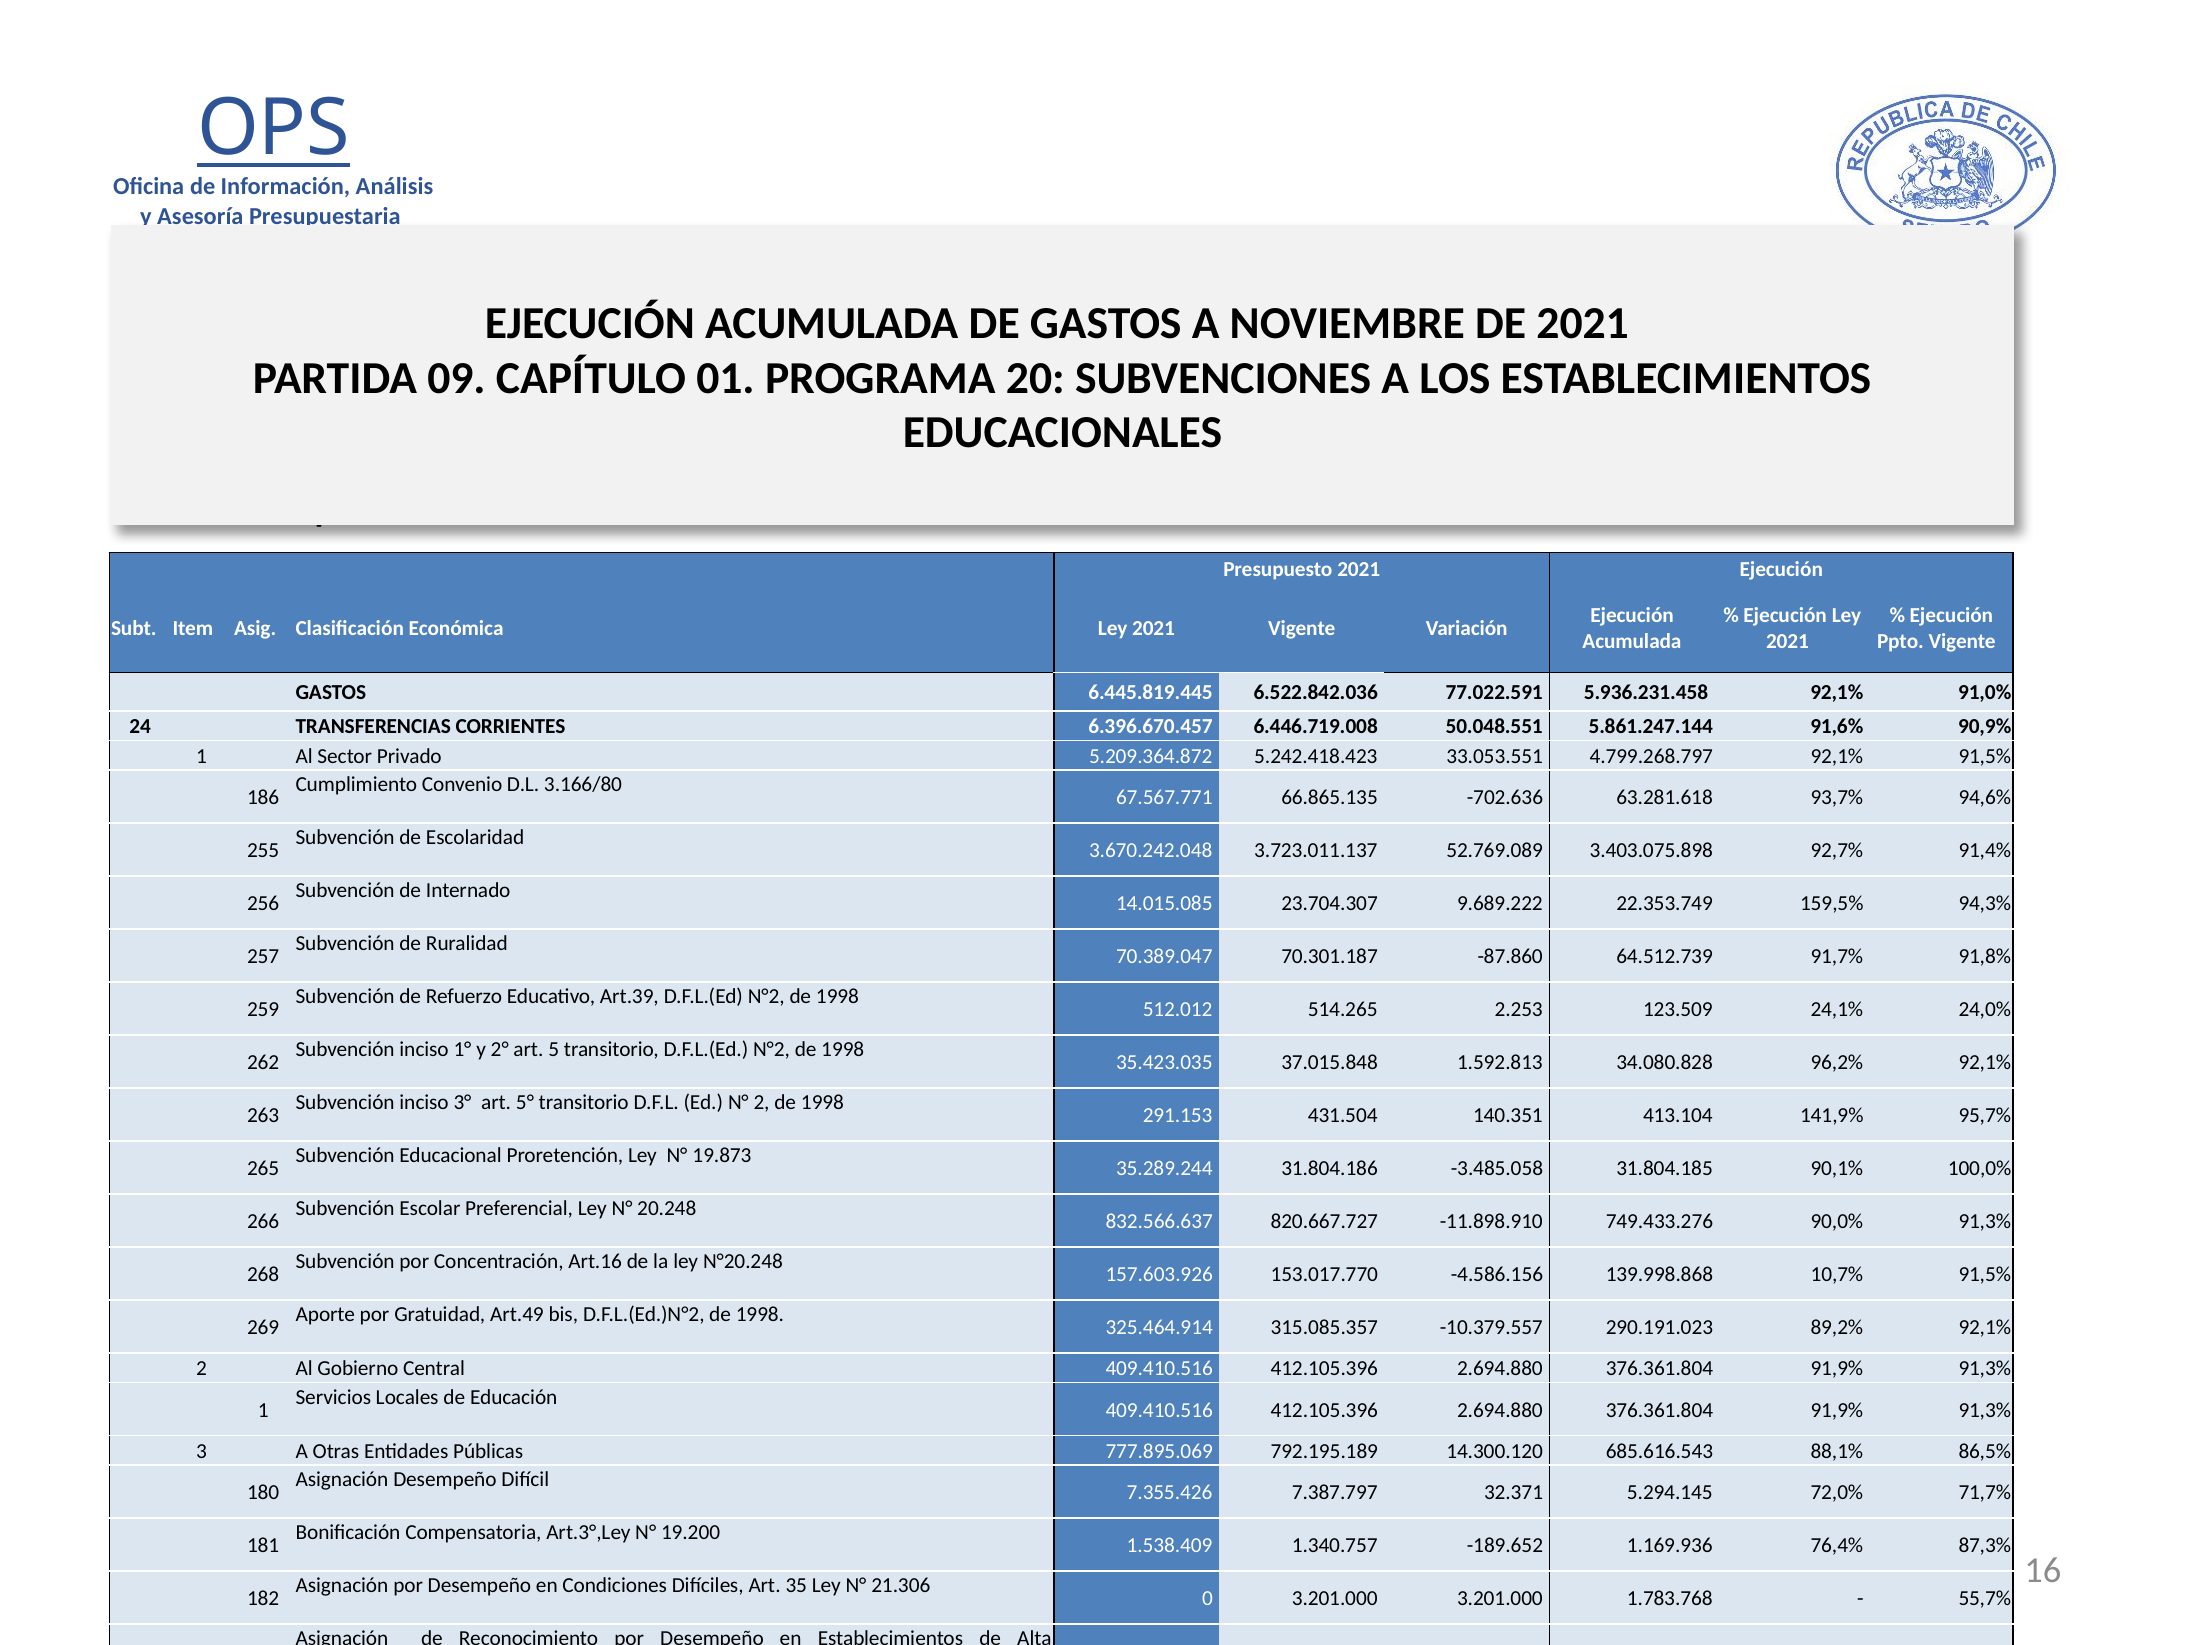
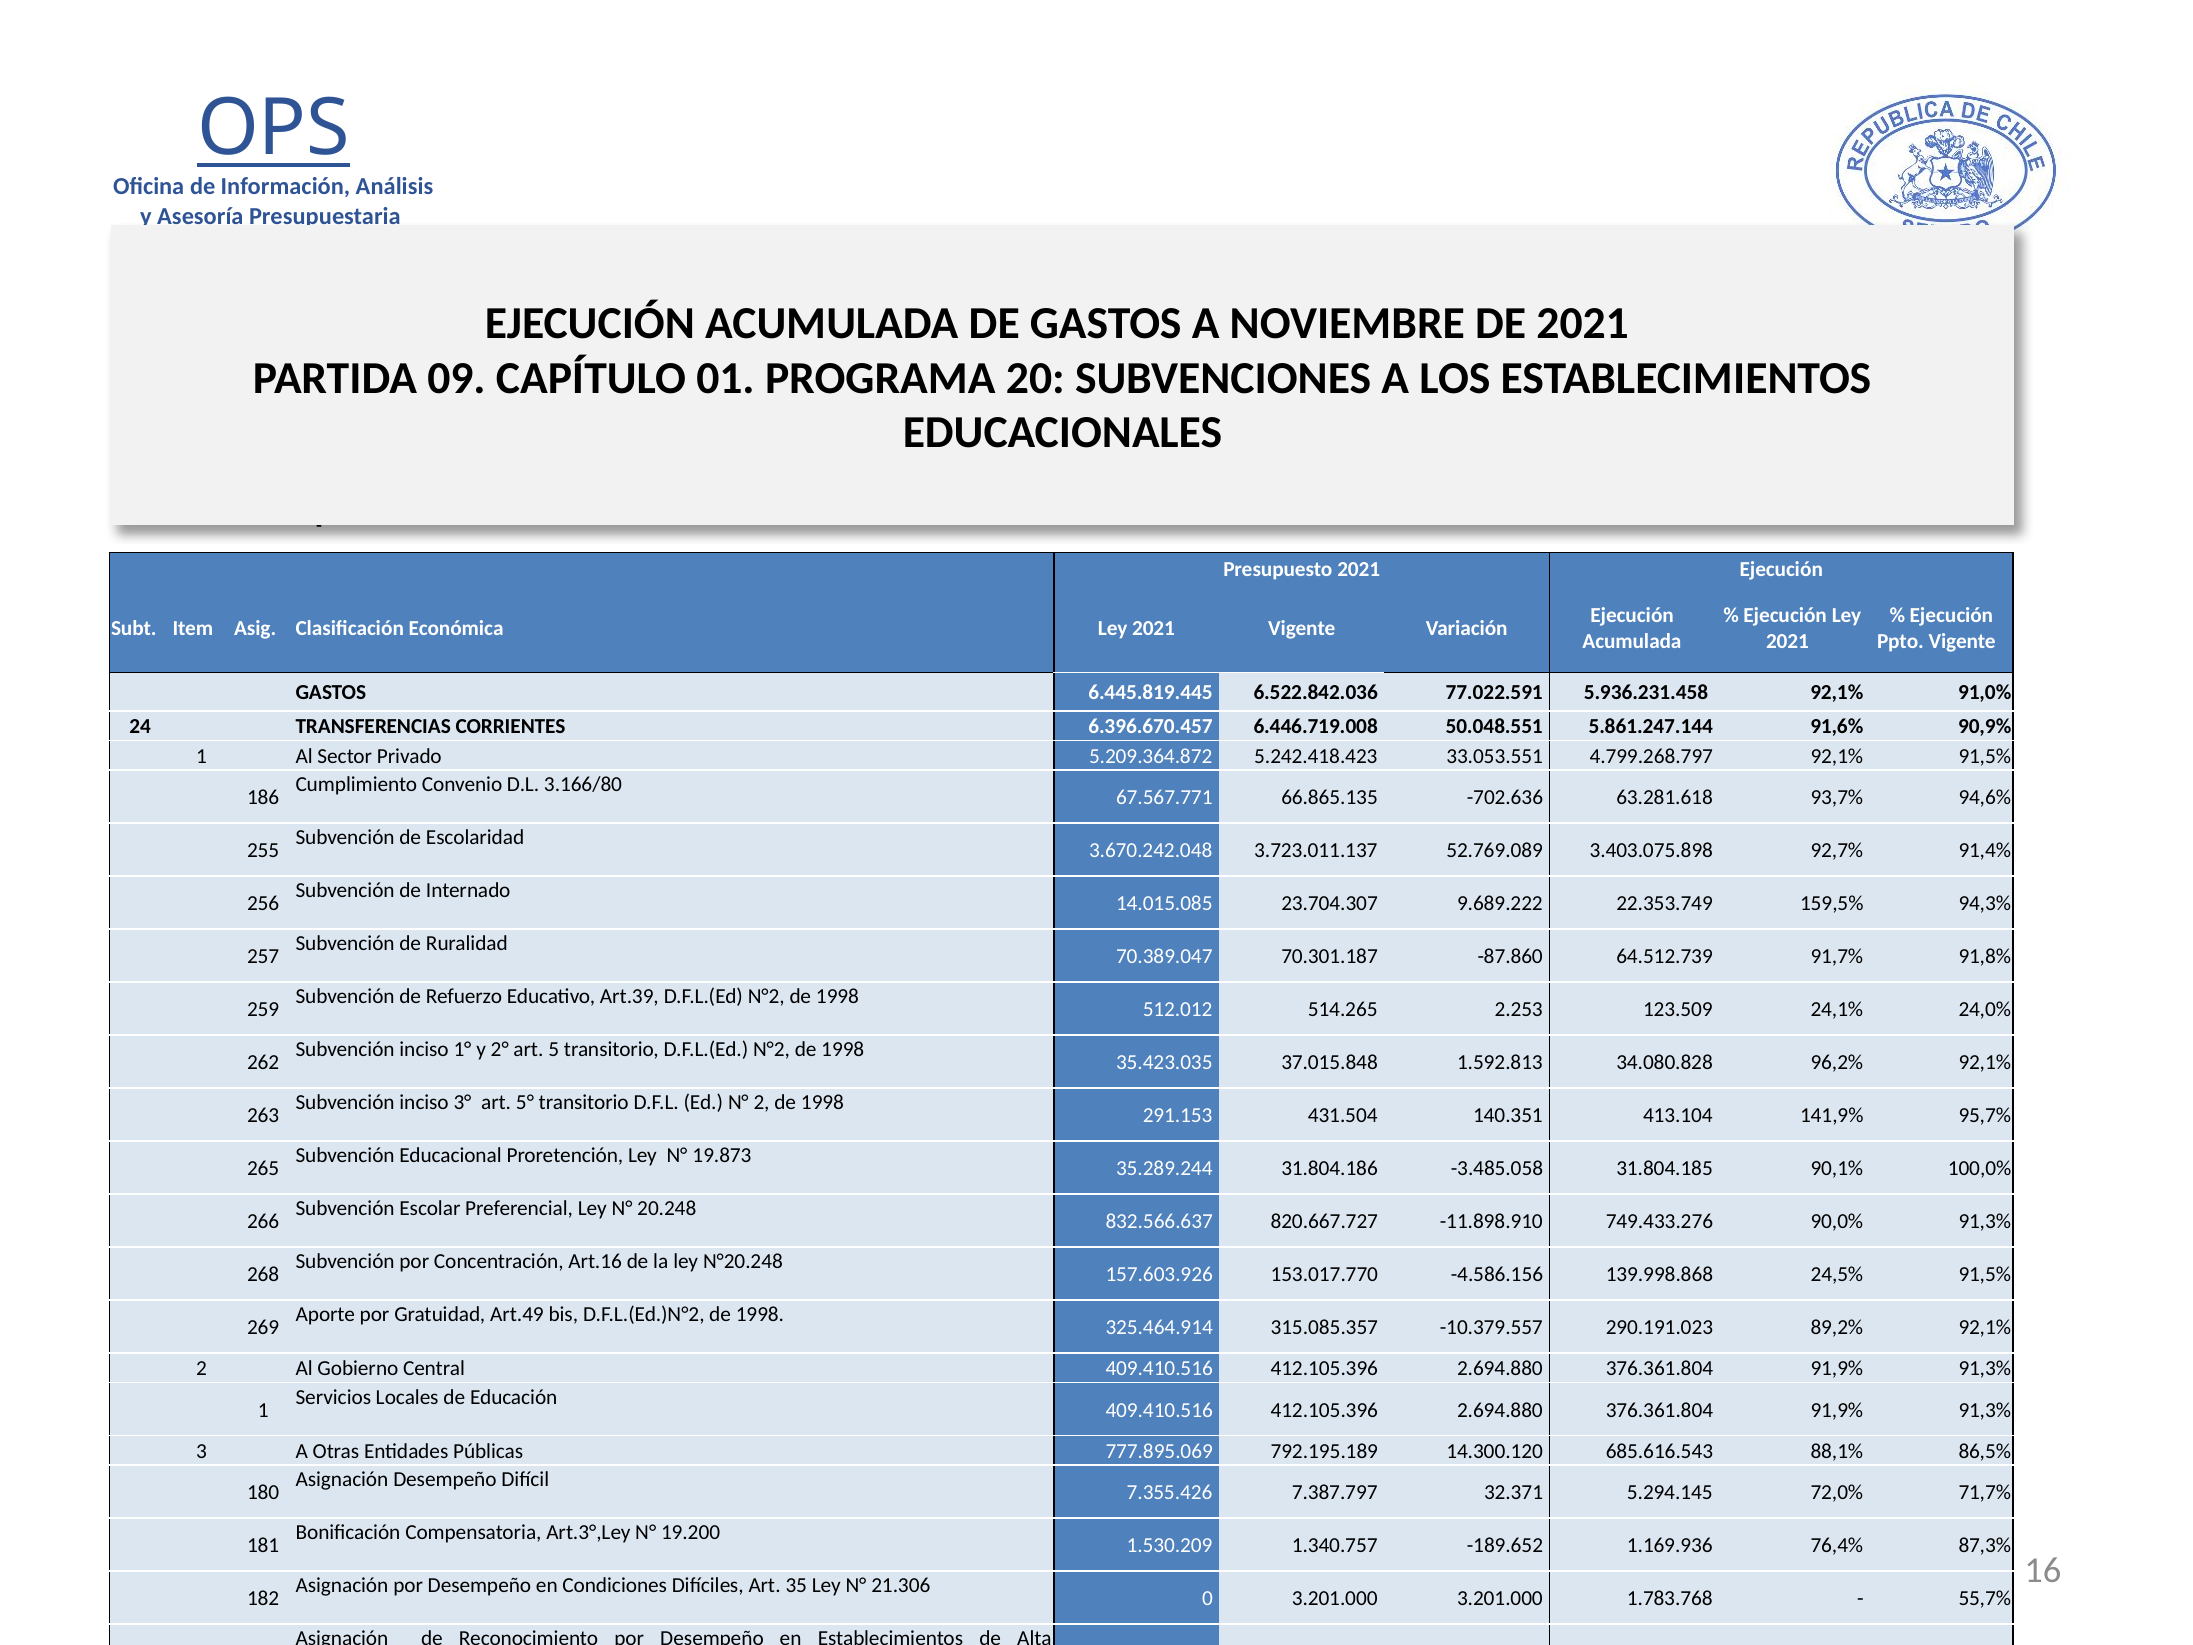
10,7%: 10,7% -> 24,5% (1837, 1274)
1.538.409: 1.538.409 -> 1.530.209 (1170, 1545)
